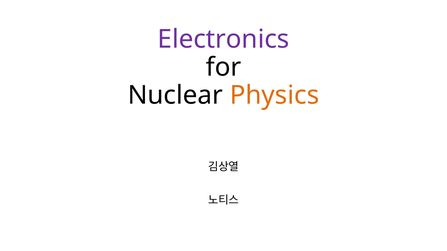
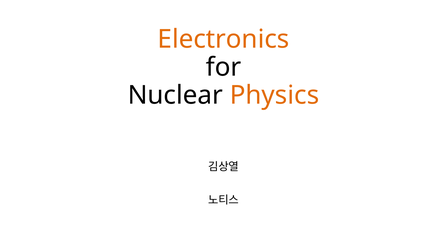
Electronics colour: purple -> orange (223, 39)
